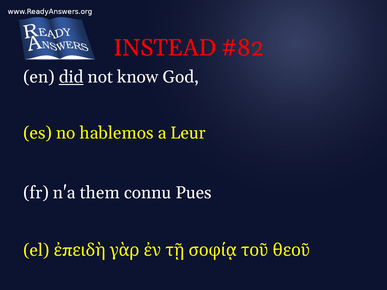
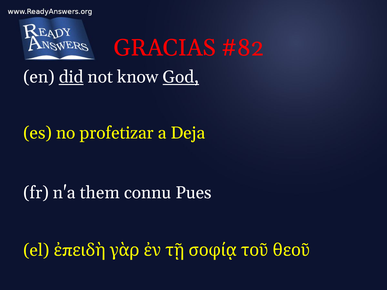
INSTEAD: INSTEAD -> GRACIAS (165, 48)
God underline: none -> present (181, 77)
hablemos: hablemos -> profetizar (117, 133)
Leur: Leur -> Deja (188, 133)
